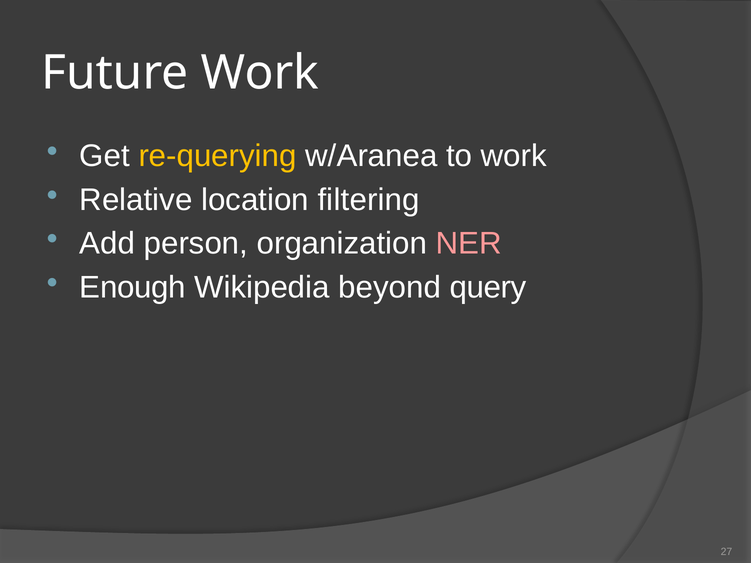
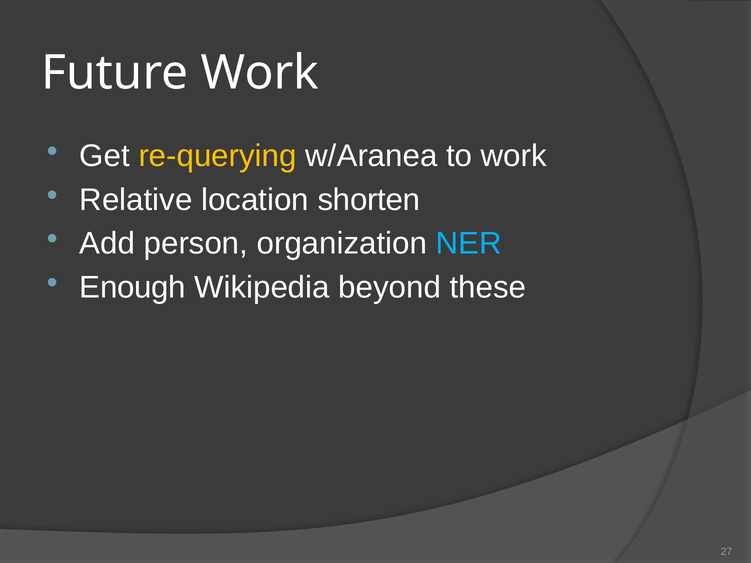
filtering: filtering -> shorten (369, 200)
NER colour: pink -> light blue (469, 244)
query: query -> these (488, 288)
